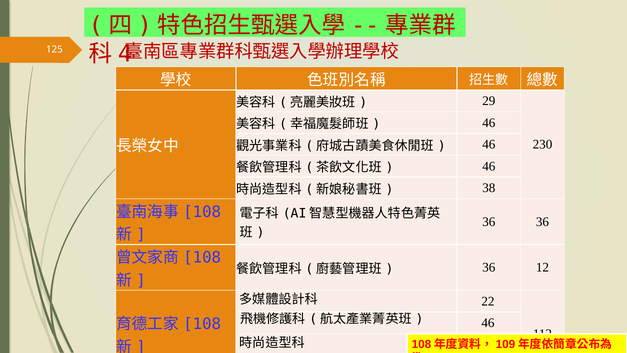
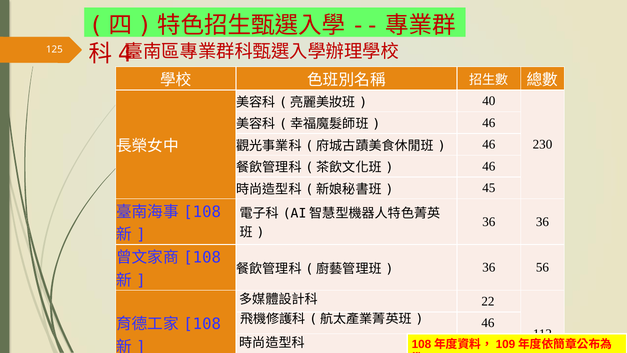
29: 29 -> 40 (489, 101)
38: 38 -> 45 (489, 188)
12: 12 -> 56 (542, 267)
